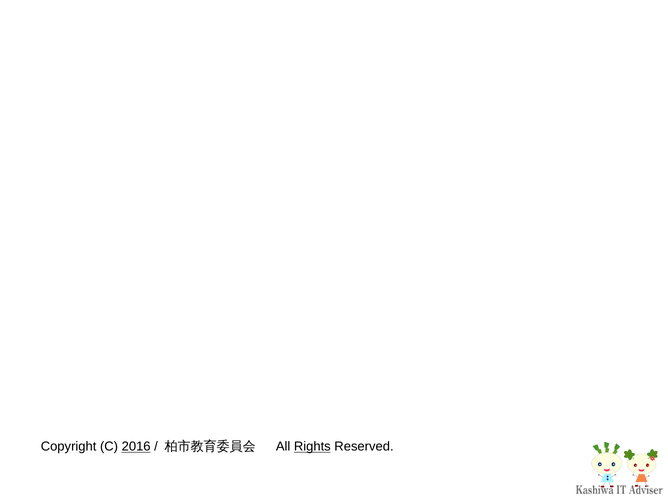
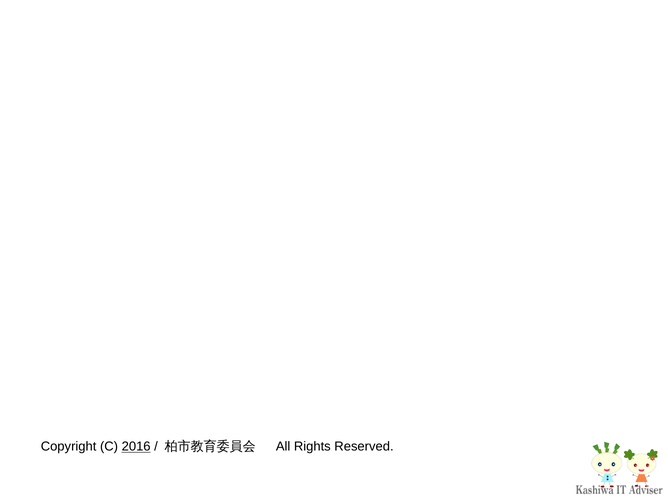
Rights underline: present -> none (312, 447)
